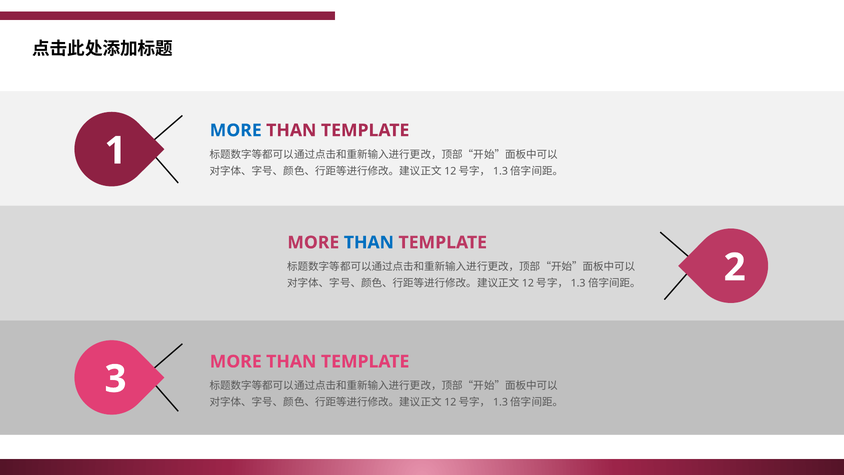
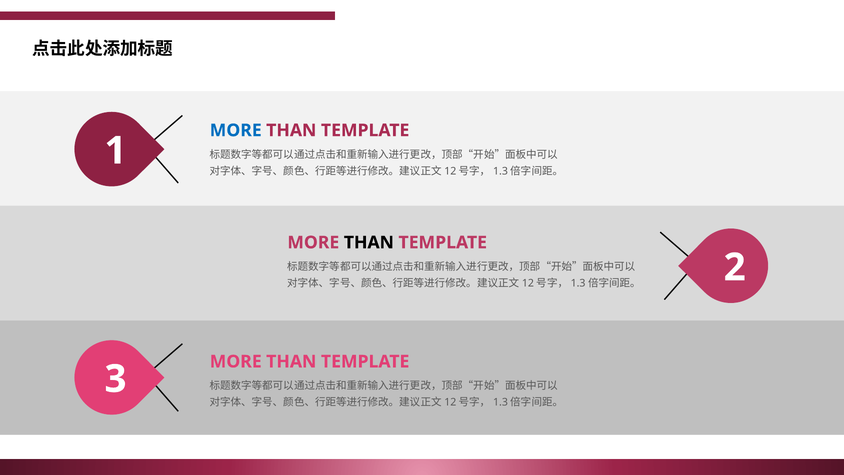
THAN colour: blue -> black (369, 242)
